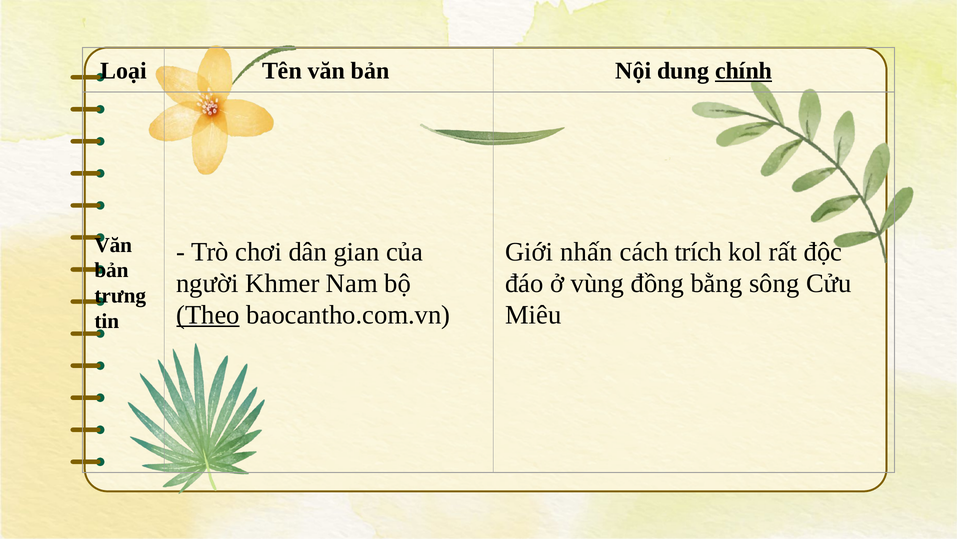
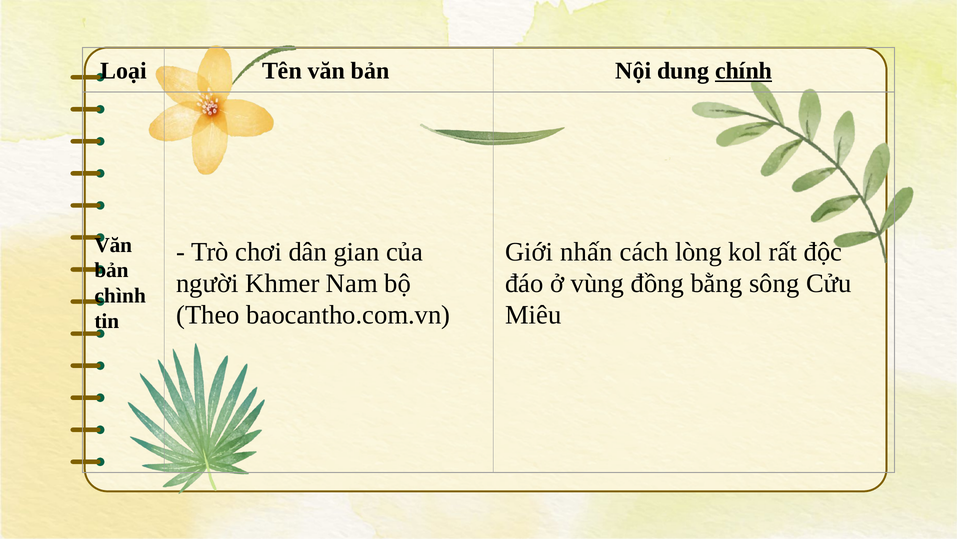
trích: trích -> lòng (698, 252)
trưng: trưng -> chình (120, 295)
Theo underline: present -> none (208, 315)
